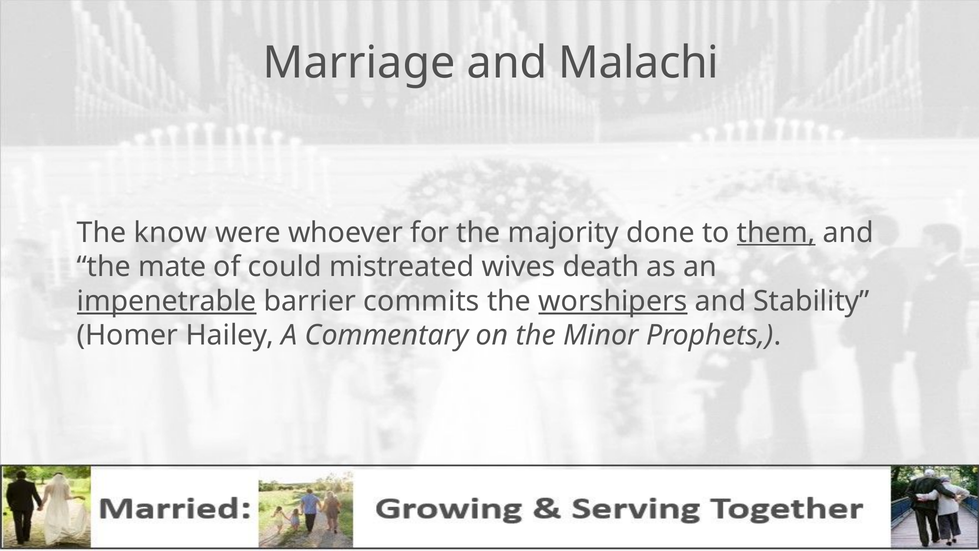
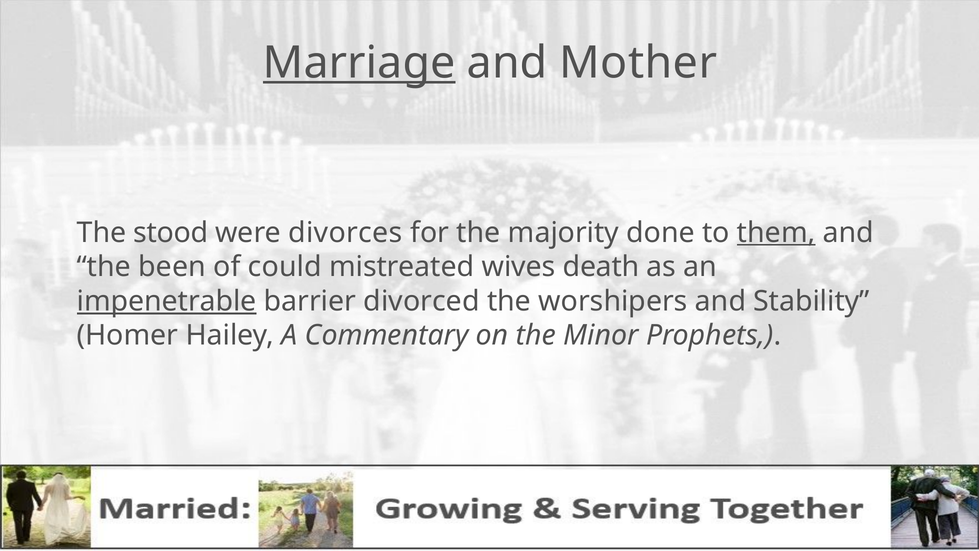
Marriage underline: none -> present (359, 63)
Malachi: Malachi -> Mother (638, 63)
know: know -> stood (171, 232)
whoever: whoever -> divorces (345, 232)
mate: mate -> been (172, 267)
commits: commits -> divorced (422, 301)
worshipers underline: present -> none (613, 301)
